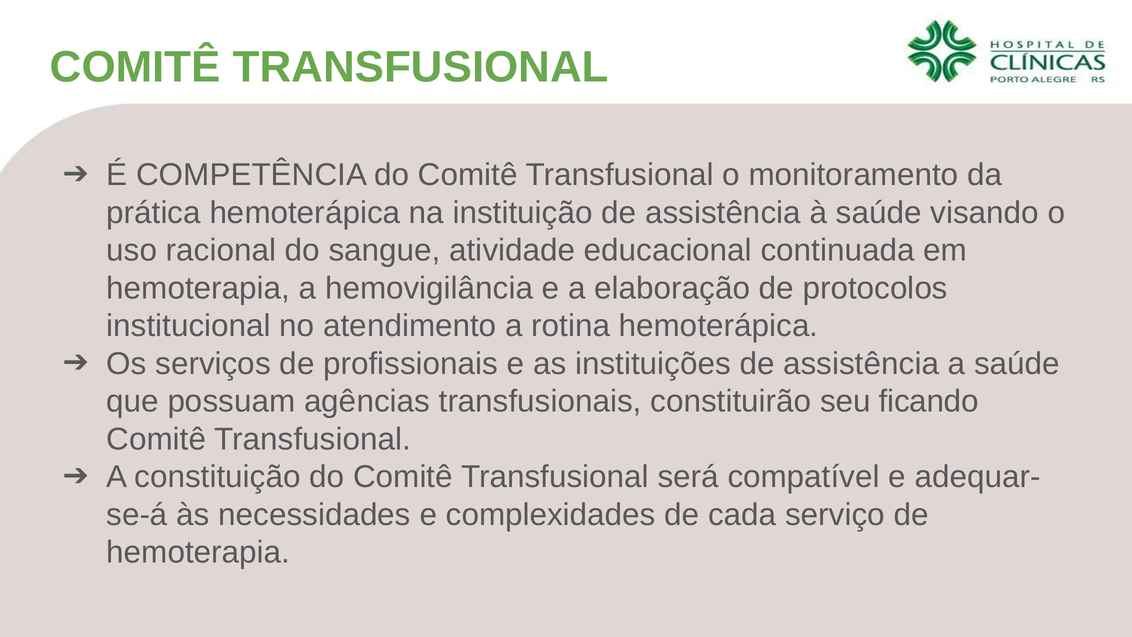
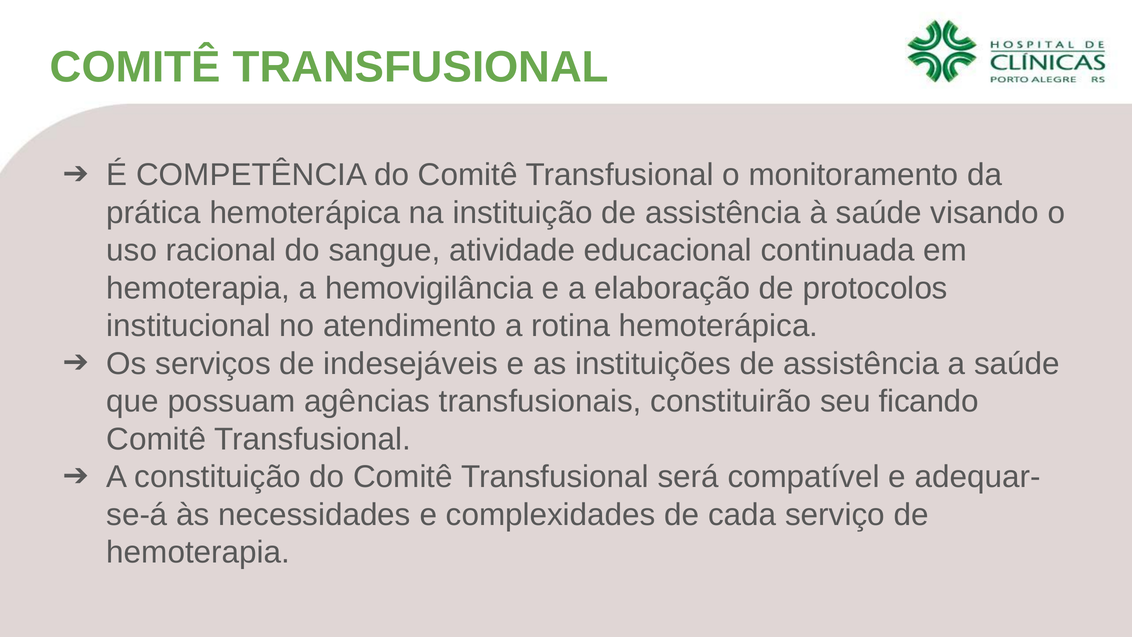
profissionais: profissionais -> indesejáveis (411, 364)
